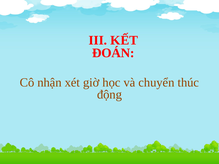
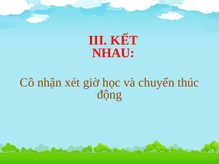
ĐOÁN: ĐOÁN -> NHAU (113, 53)
